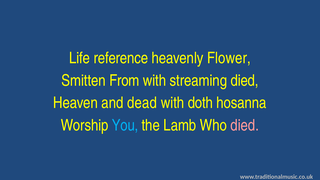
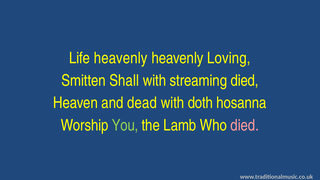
Life reference: reference -> heavenly (121, 58)
Flower: Flower -> Loving (229, 58)
From: From -> Shall (124, 81)
You colour: light blue -> light green (125, 125)
